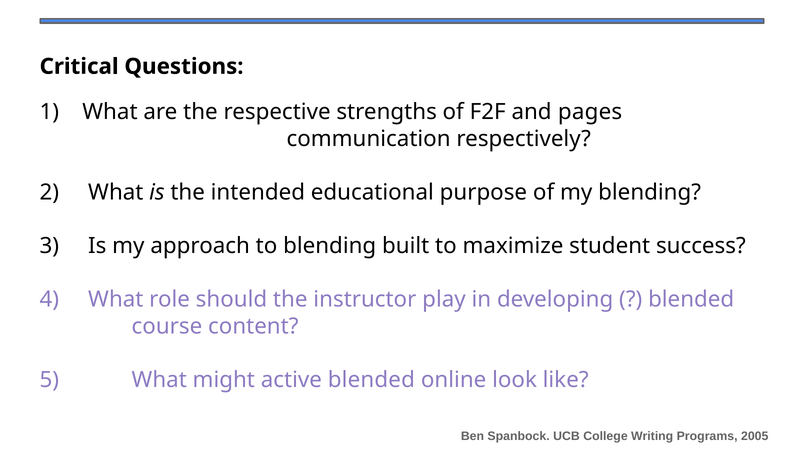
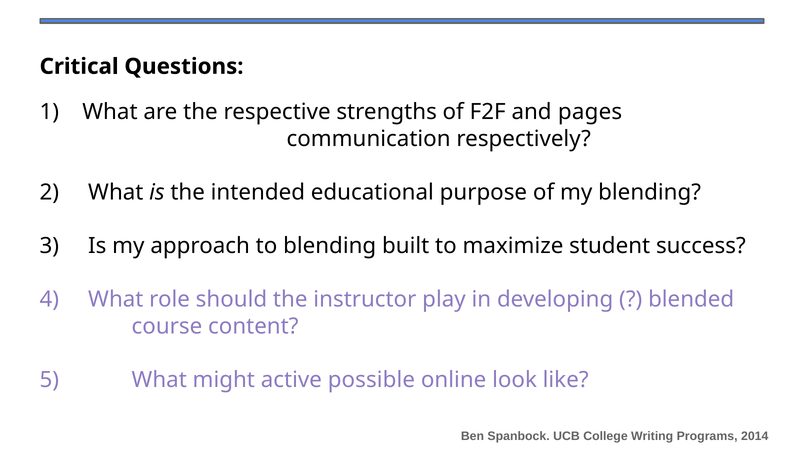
active blended: blended -> possible (371, 380)
2005: 2005 -> 2014 (755, 436)
